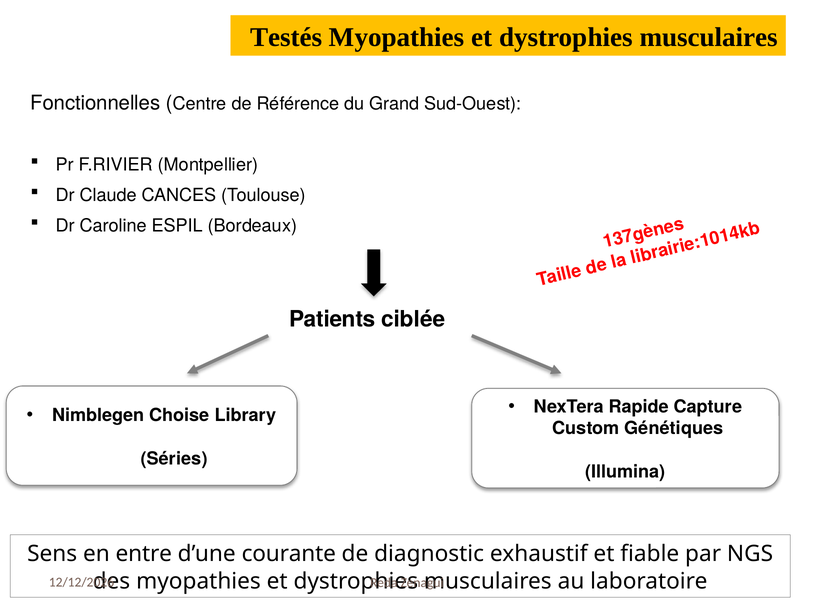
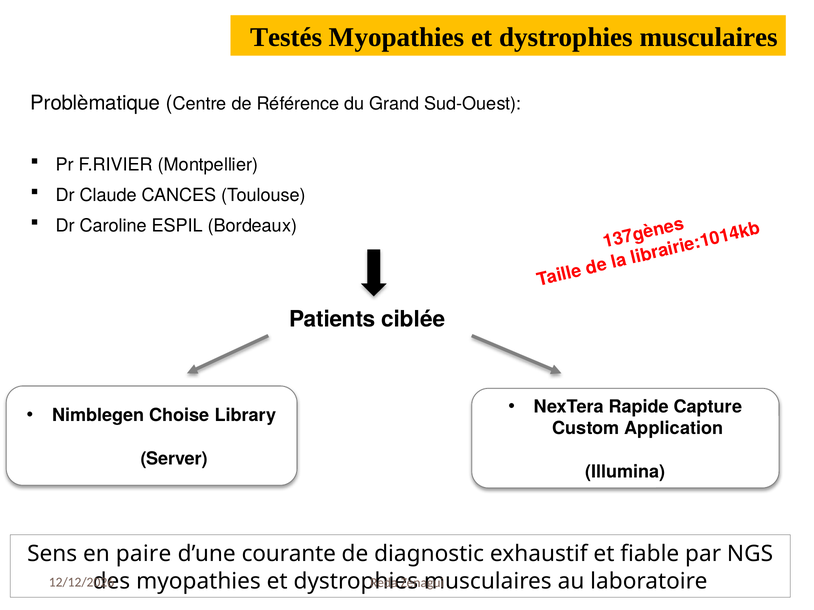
Fonctionnelles: Fonctionnelles -> Problèmatique (95, 103)
Génétiques: Génétiques -> Application (674, 429)
Séries: Séries -> Server (174, 459)
entre: entre -> paire (144, 554)
